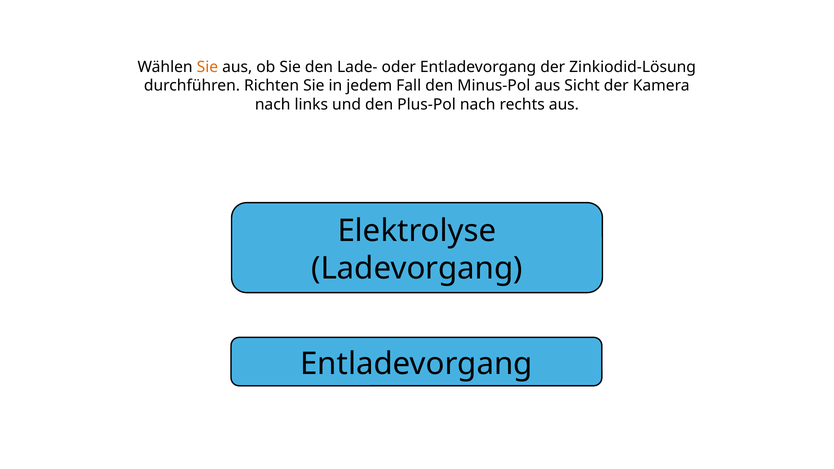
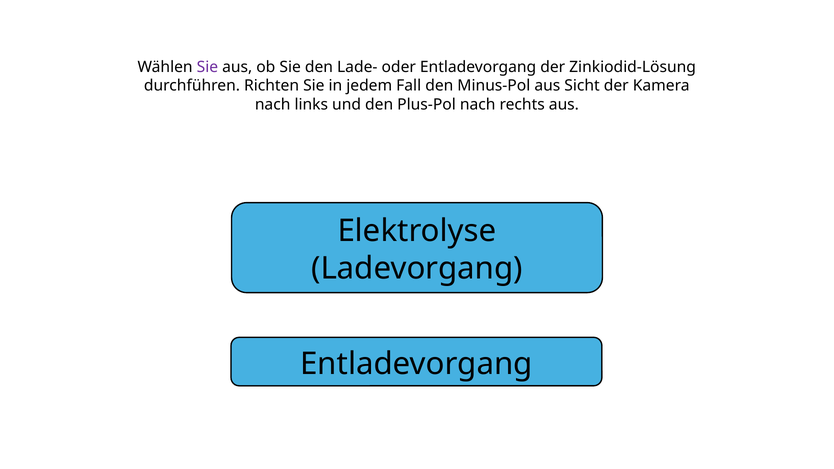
Sie colour: orange -> purple (207, 67)
